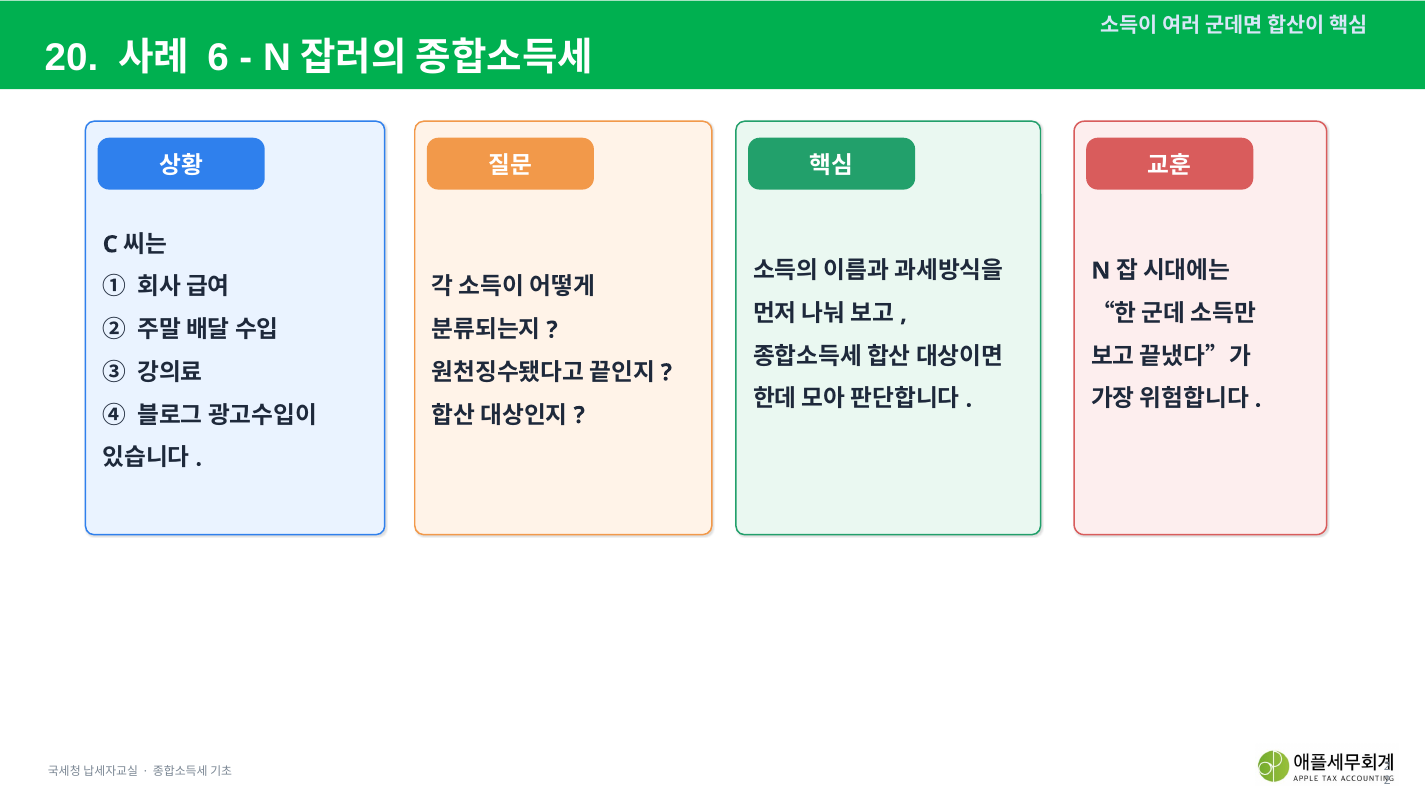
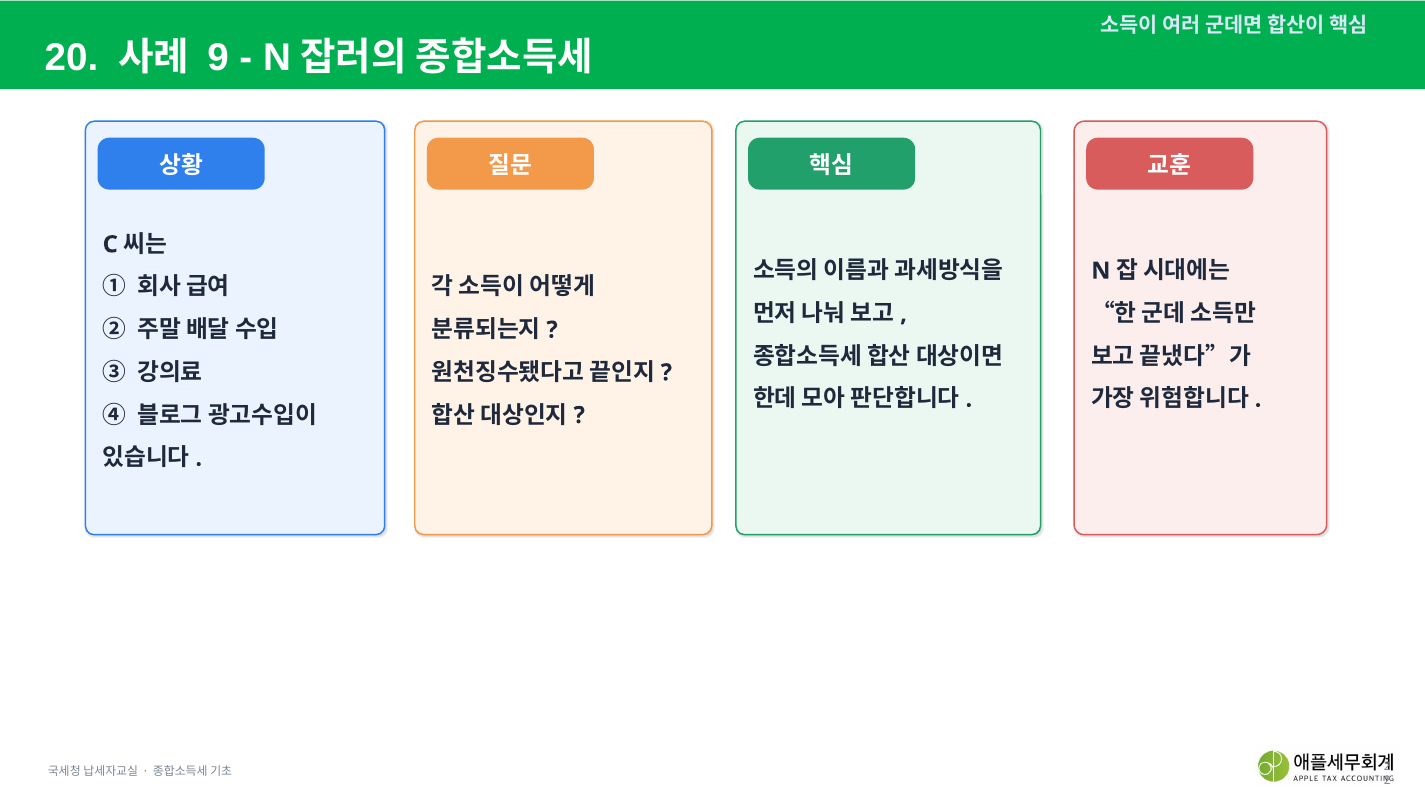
6: 6 -> 9 (218, 57)
